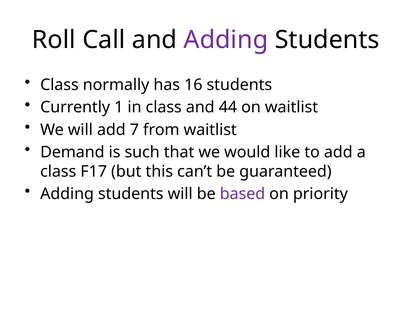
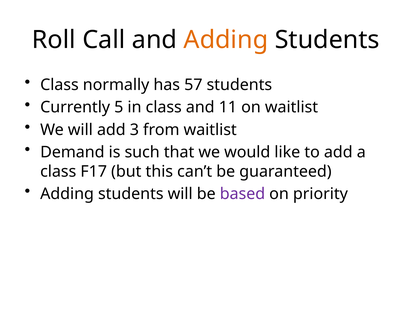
Adding colour: purple -> orange (226, 40)
16: 16 -> 57 (193, 85)
1: 1 -> 5 (119, 107)
44: 44 -> 11 (228, 107)
7: 7 -> 3 (134, 130)
